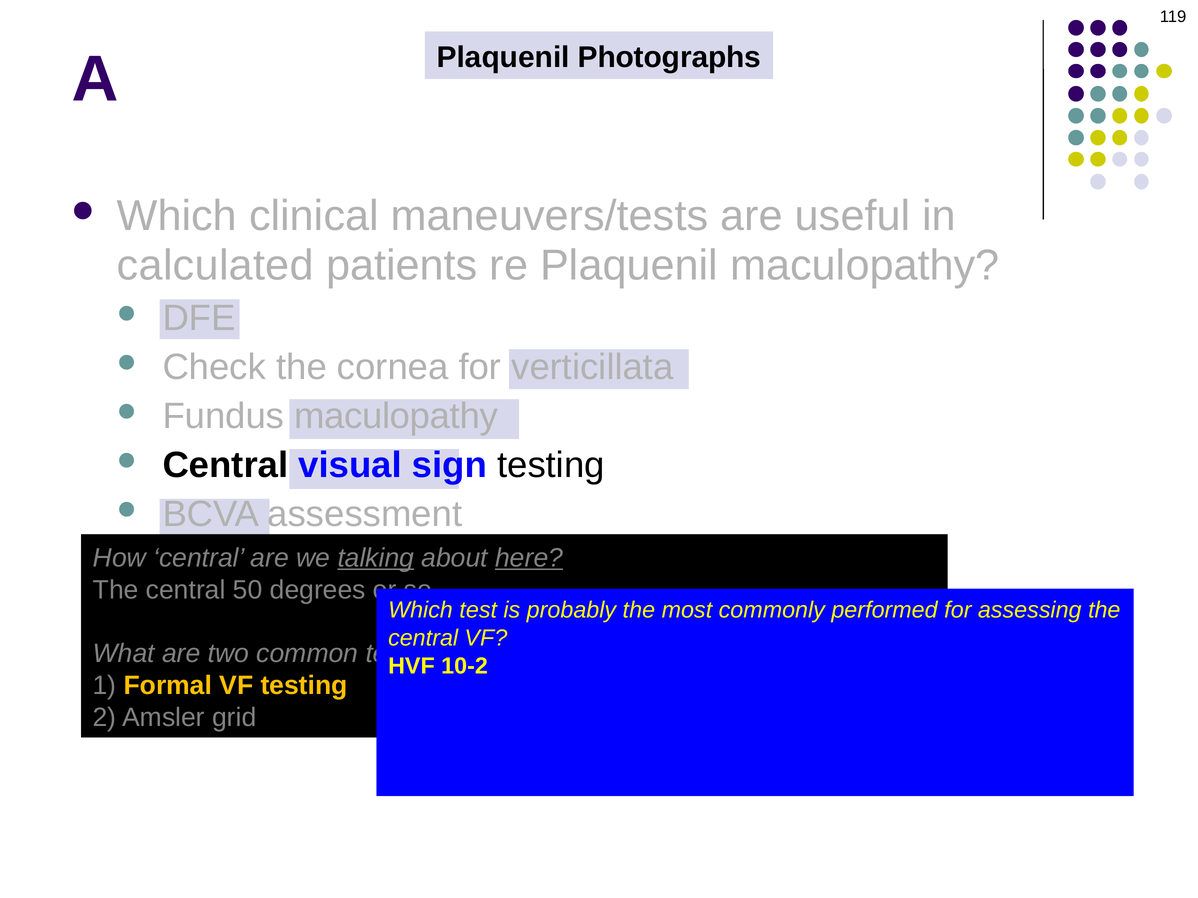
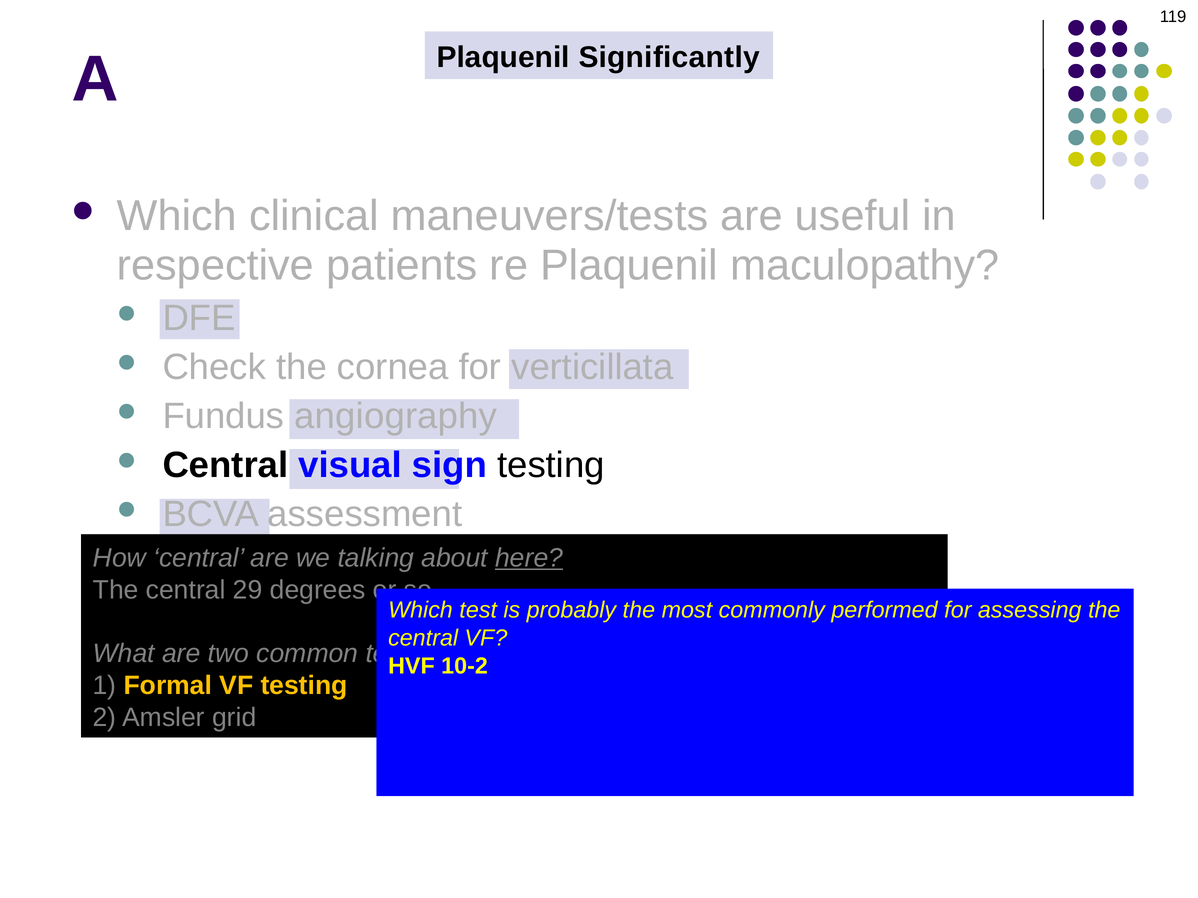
Photographs: Photographs -> Significantly (669, 57)
calculated: calculated -> respective (215, 266)
Fundus maculopathy: maculopathy -> angiography (396, 416)
talking underline: present -> none (376, 558)
50: 50 -> 29 (248, 590)
